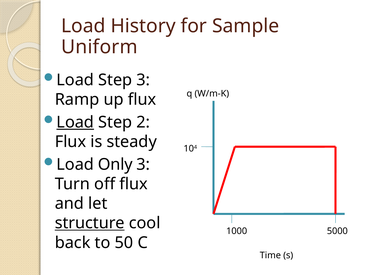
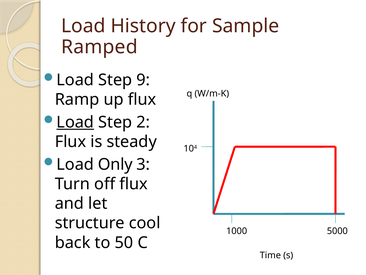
Uniform: Uniform -> Ramped (99, 47)
Step 3: 3 -> 9 (143, 80)
structure underline: present -> none (90, 223)
